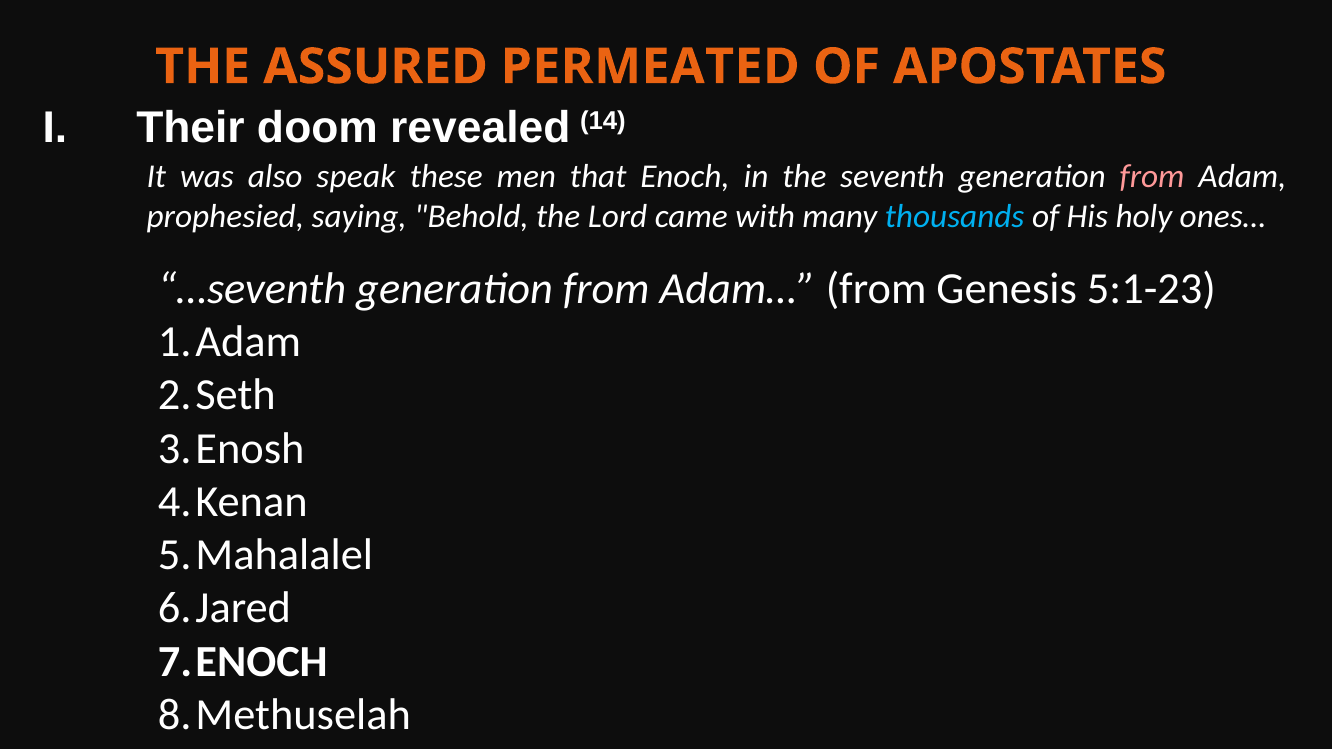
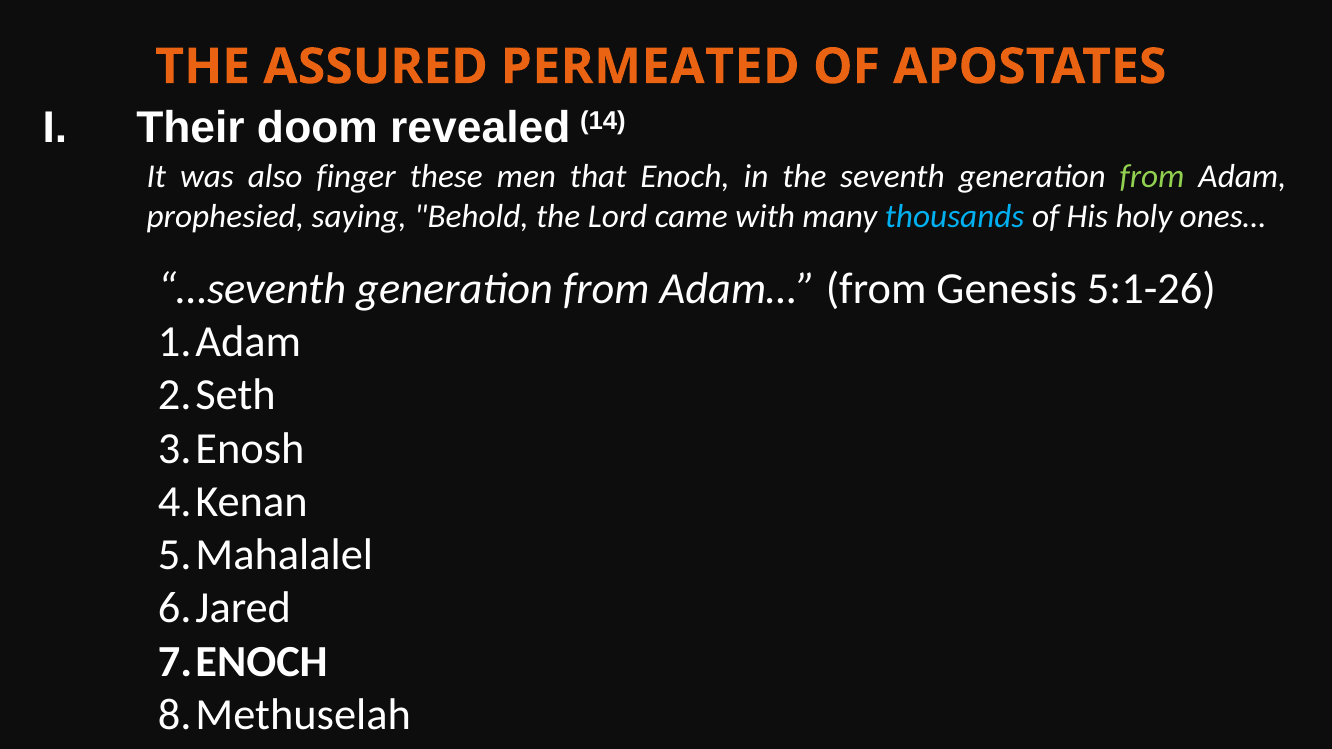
speak: speak -> finger (356, 176)
from colour: pink -> light green (1152, 176)
5:1-23: 5:1-23 -> 5:1-26 (1151, 289)
